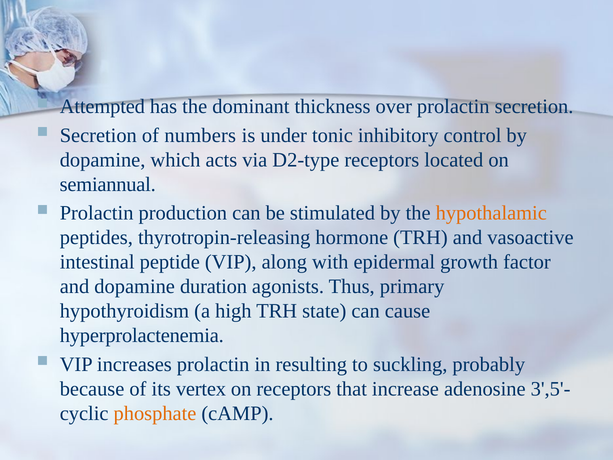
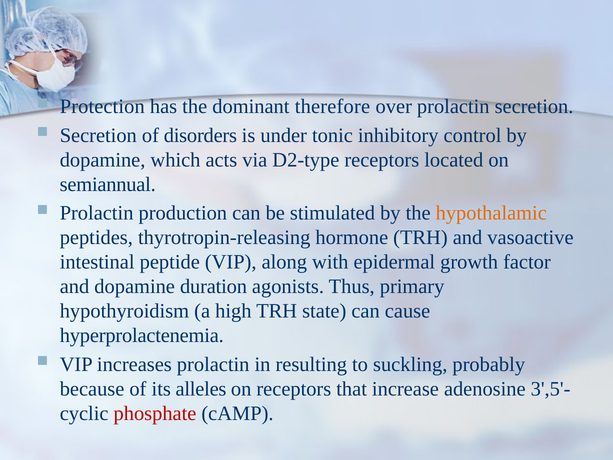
Attempted: Attempted -> Protection (102, 107)
thickness: thickness -> therefore (332, 107)
numbers: numbers -> disorders (200, 135)
vertex: vertex -> alleles (201, 389)
phosphate colour: orange -> red (155, 413)
